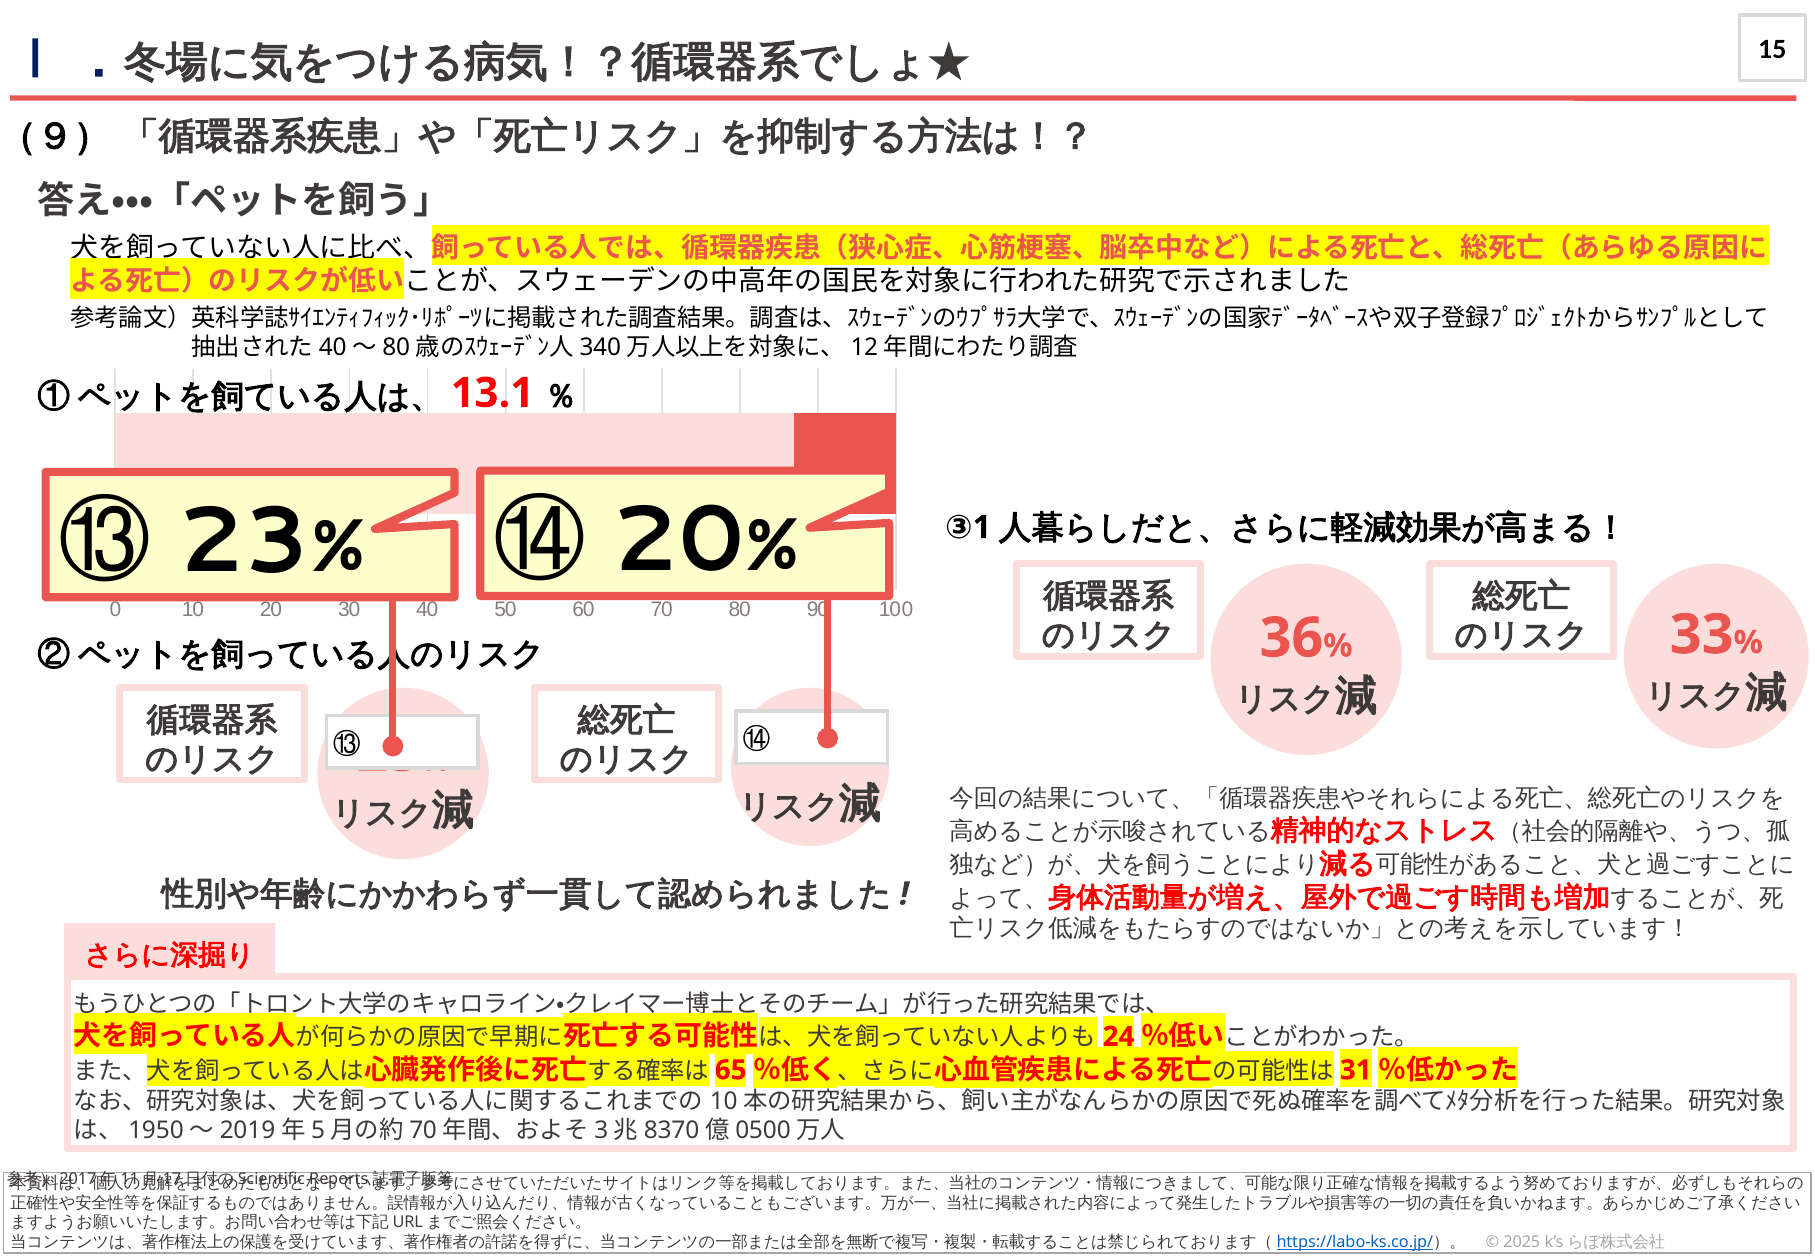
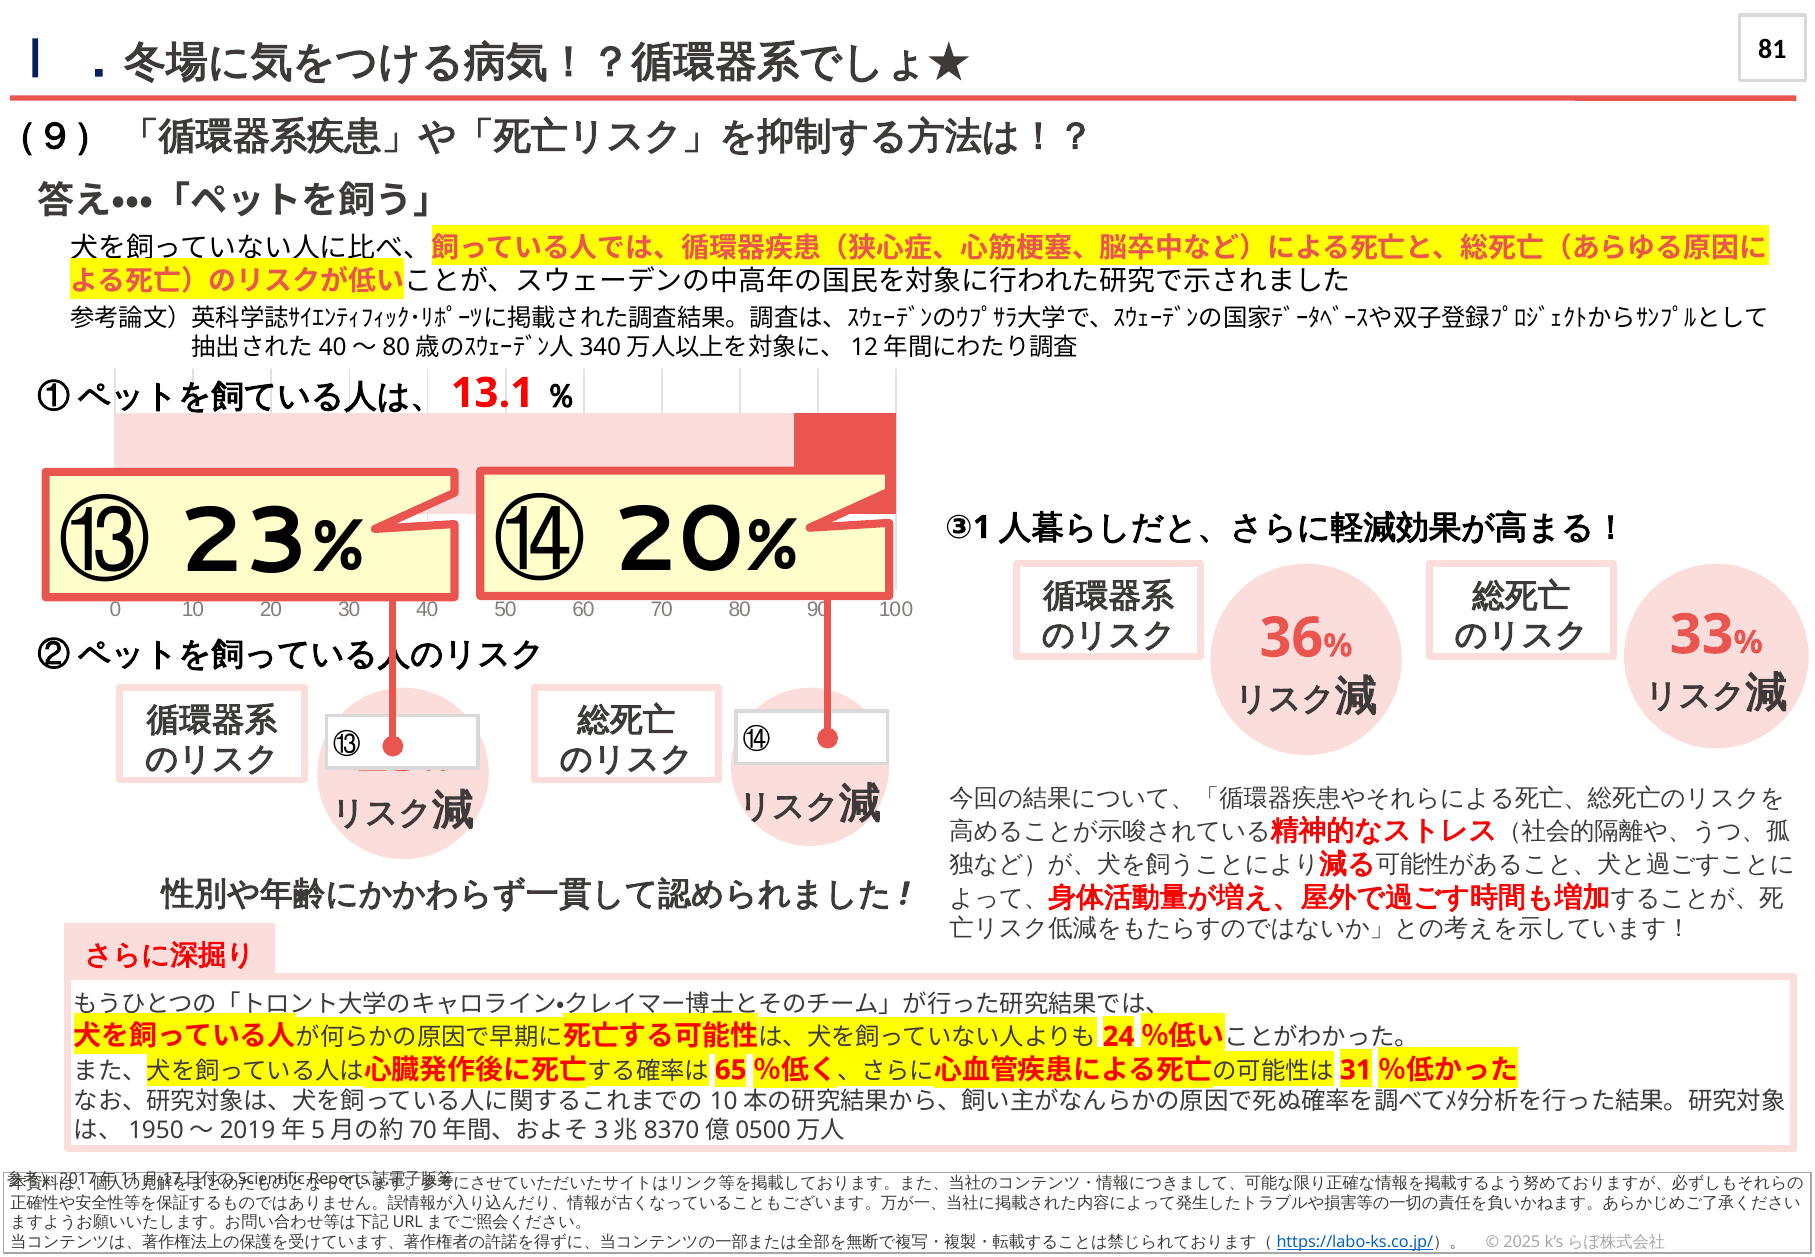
15: 15 -> 81 (1772, 49)
